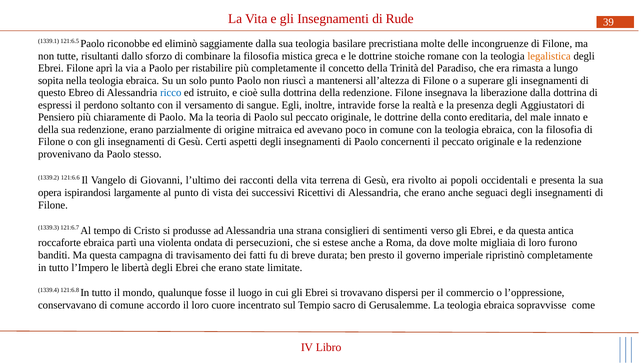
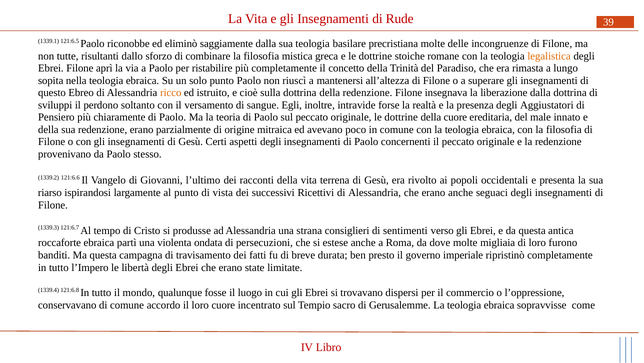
ricco colour: blue -> orange (171, 93)
espressi: espressi -> sviluppi (55, 105)
della conto: conto -> cuore (455, 117)
opera: opera -> riarso (50, 192)
